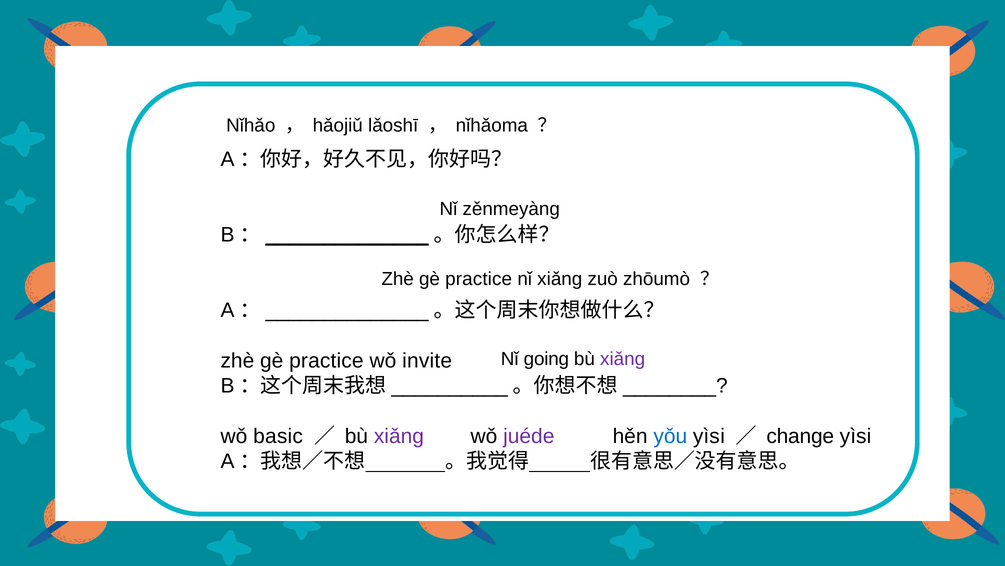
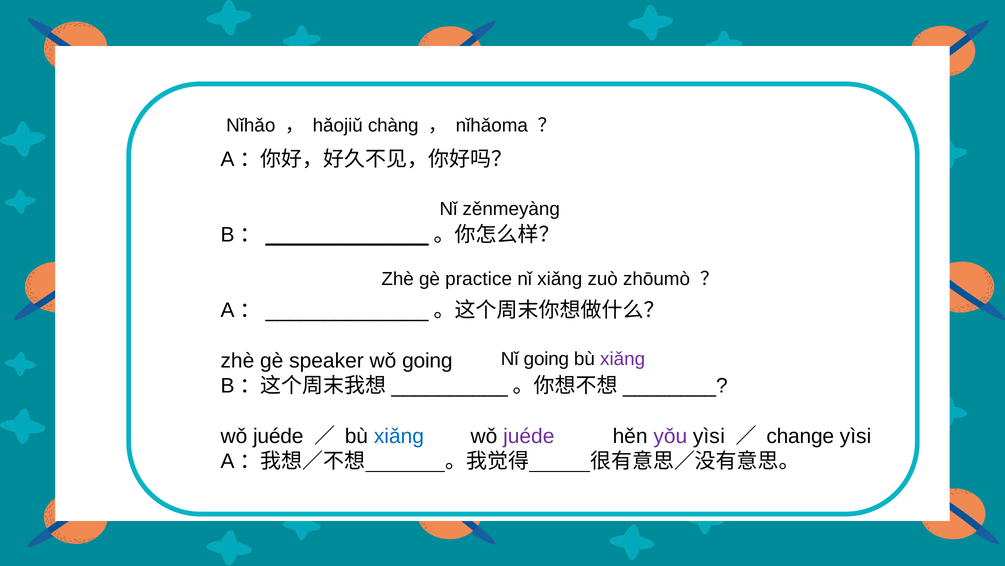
lǎoshī: lǎoshī -> chàng (393, 125)
practice: practice -> speaker (326, 360)
wǒ invite: invite -> going (427, 360)
basic: basic -> juéde (278, 436)
xiǎng colour: purple -> blue (399, 436)
yǒu colour: blue -> purple (670, 436)
